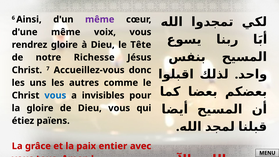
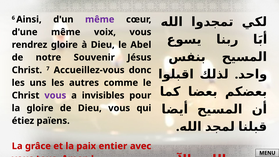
Tête: Tête -> Abel (141, 45)
Richesse: Richesse -> Souvenir (94, 57)
vous colour: blue -> purple (55, 95)
